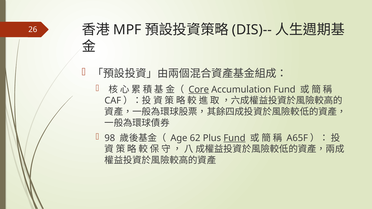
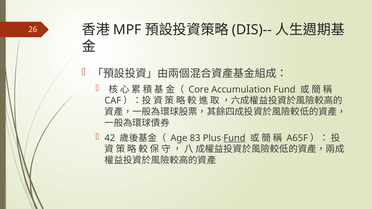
Core underline: present -> none (199, 90)
98: 98 -> 42 (110, 138)
62: 62 -> 83 (195, 138)
